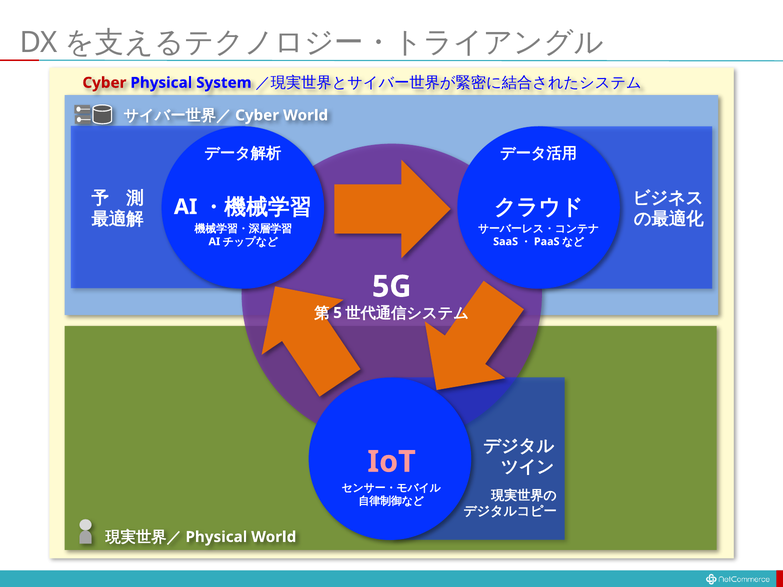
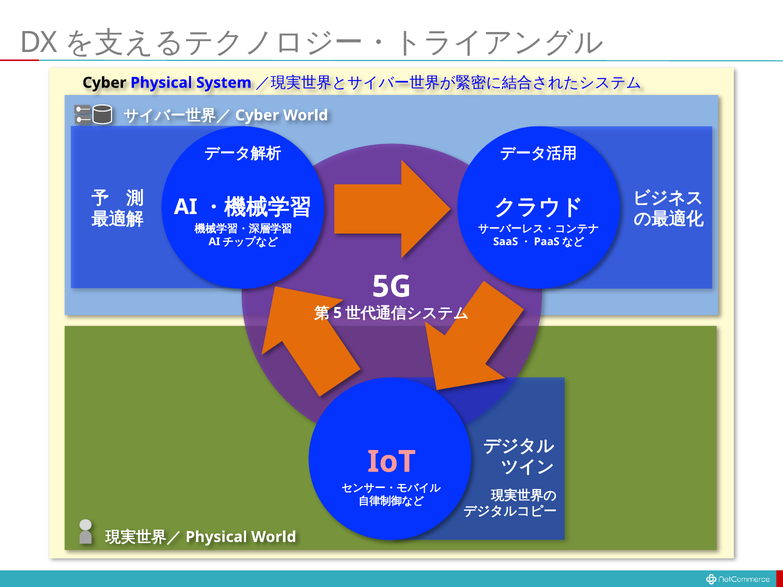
Cyber colour: red -> black (104, 83)
